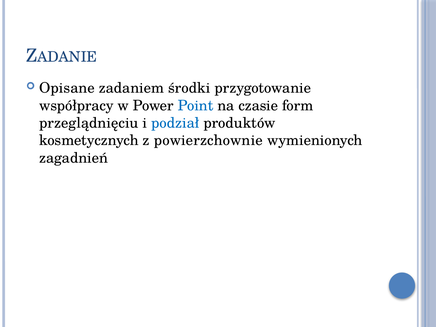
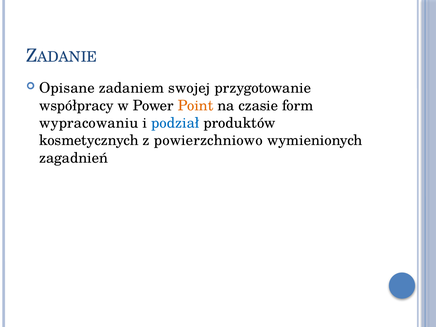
środki: środki -> swojej (189, 88)
Point colour: blue -> orange (196, 106)
przeglądnięciu: przeglądnięciu -> wypracowaniu (89, 123)
powierzchownie: powierzchownie -> powierzchniowo (208, 141)
